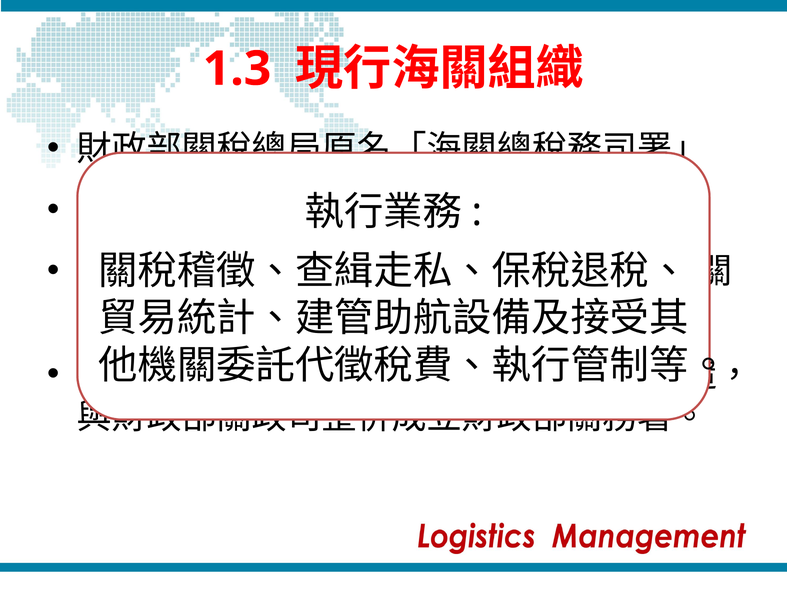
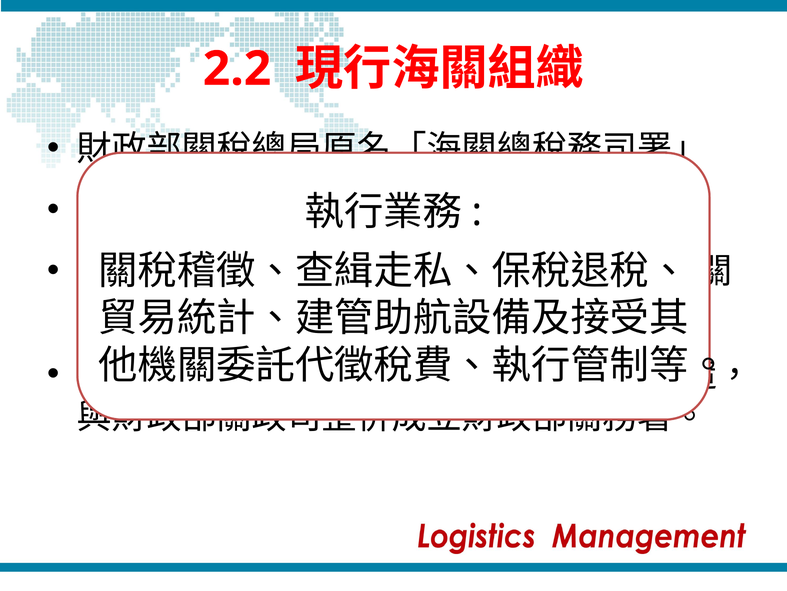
1.3: 1.3 -> 2.2 (237, 69)
